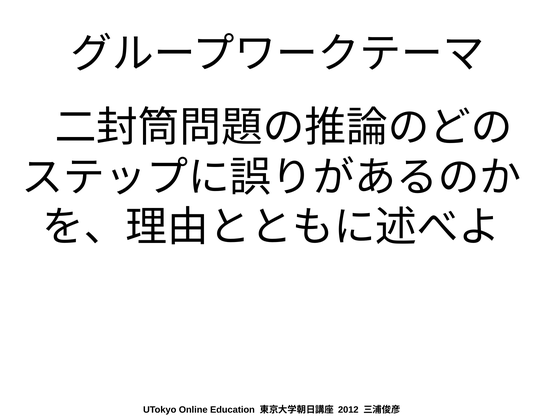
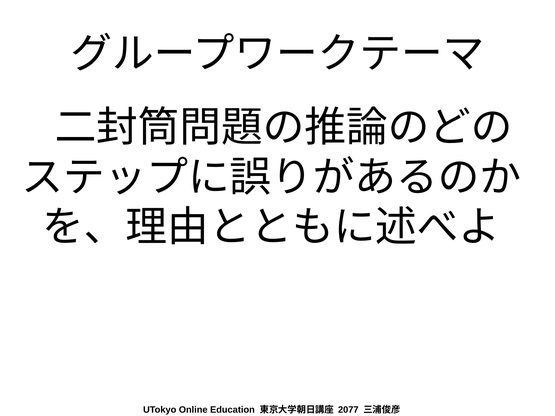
2012: 2012 -> 2077 (348, 410)
